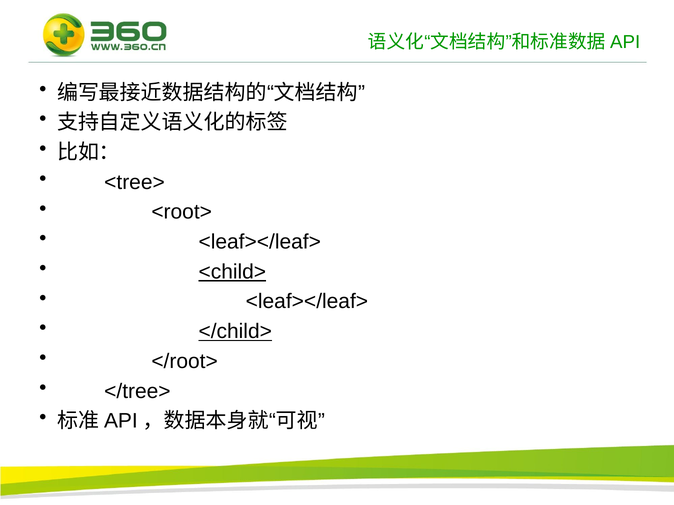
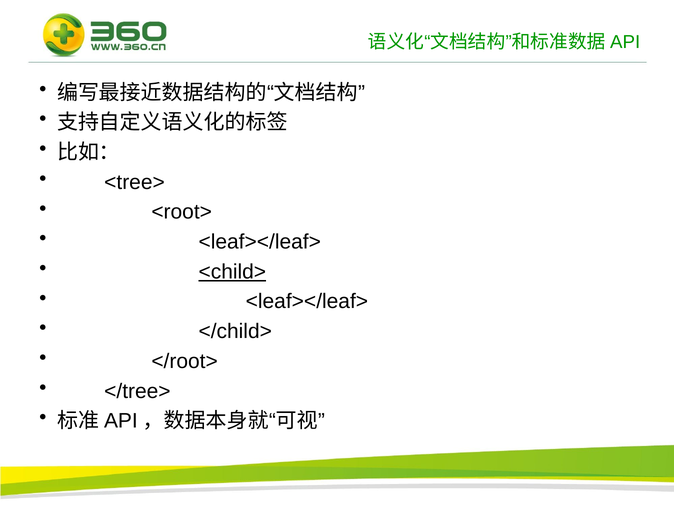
</child> underline: present -> none (235, 332)
